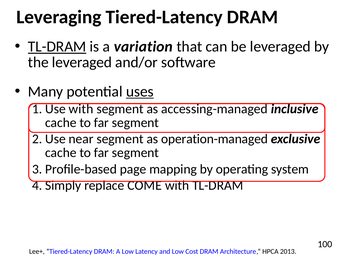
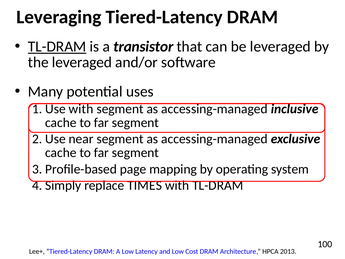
variation: variation -> transistor (143, 47)
uses underline: present -> none (140, 91)
near segment as operation-managed: operation-managed -> accessing-managed (214, 139)
COME: COME -> TIMES (145, 185)
